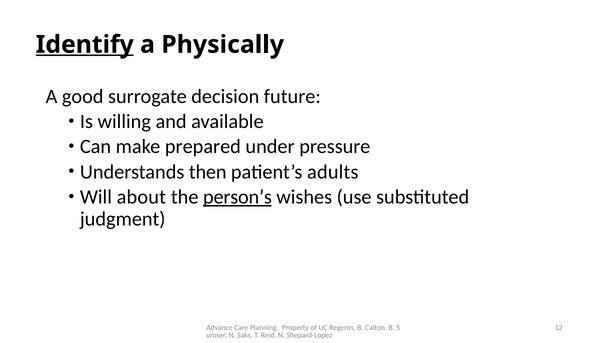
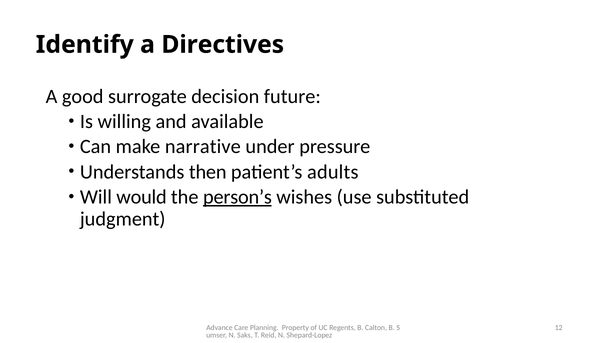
Identify underline: present -> none (85, 45)
Physically: Physically -> Directives (223, 45)
prepared: prepared -> narrative (203, 147)
about: about -> would (142, 197)
